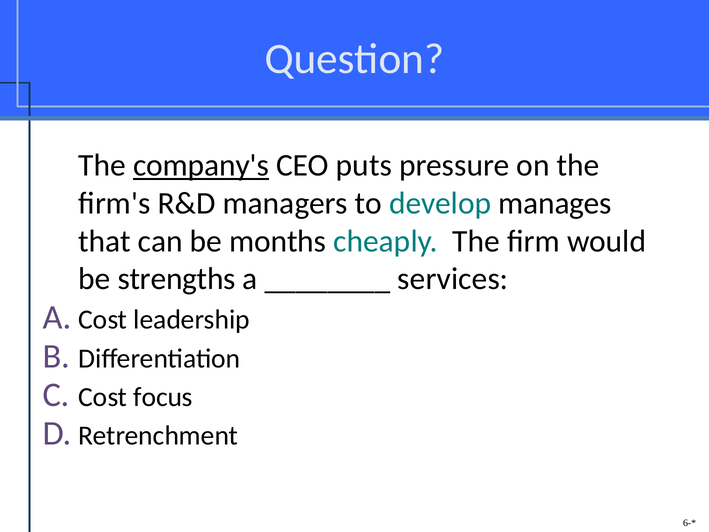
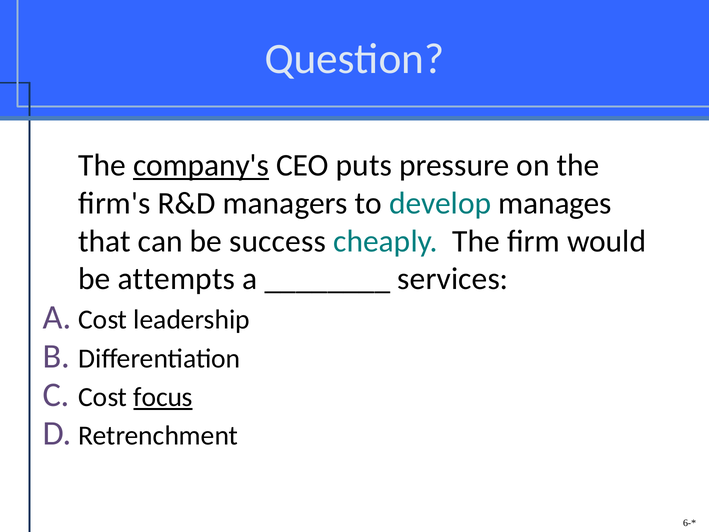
months: months -> success (278, 241)
strengths: strengths -> attempts (176, 279)
focus underline: none -> present (163, 397)
